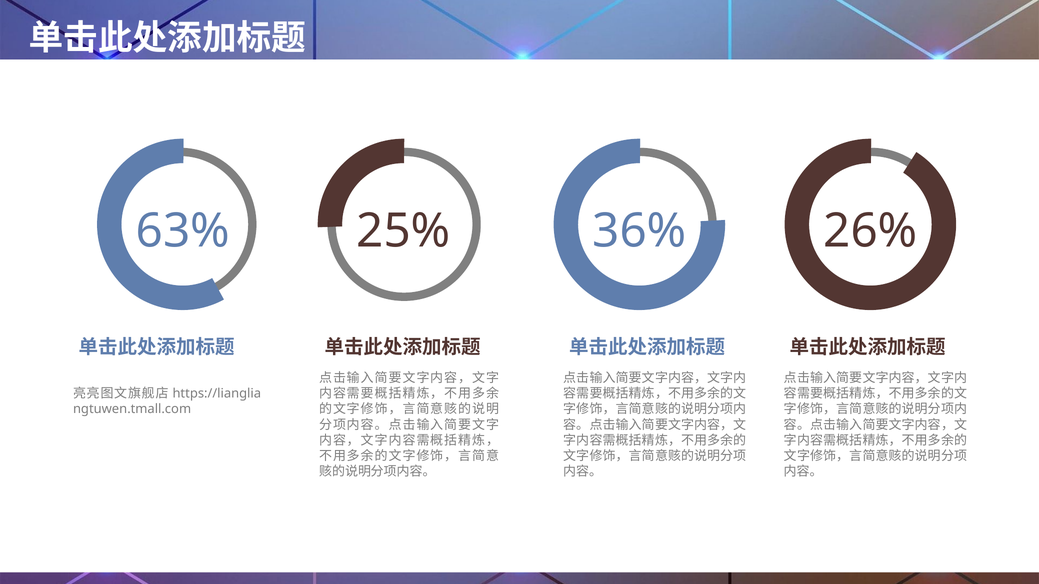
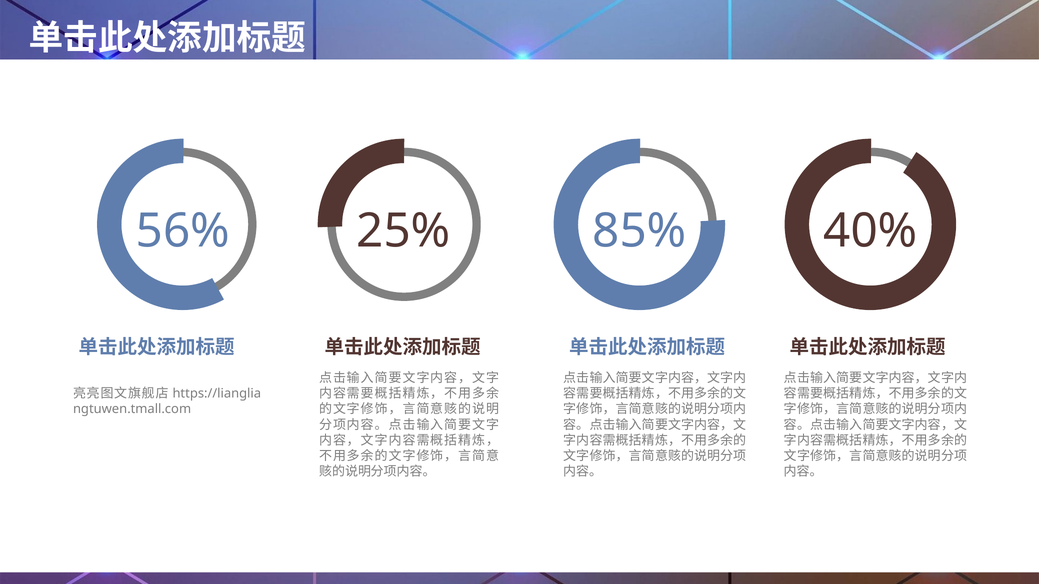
63%: 63% -> 56% (183, 231)
36%: 36% -> 85% (639, 231)
26%: 26% -> 40% (870, 231)
